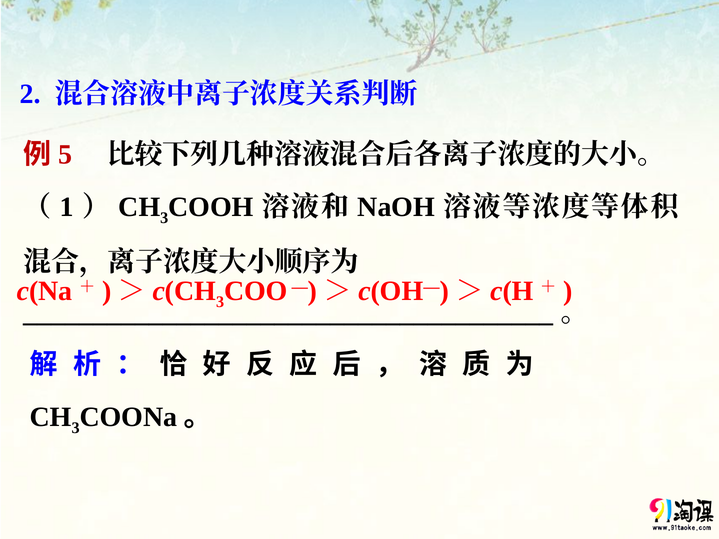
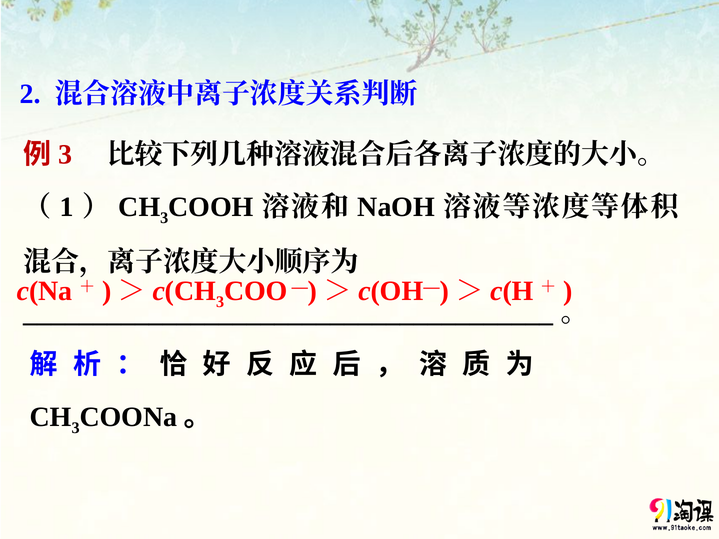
5: 5 -> 3 (65, 154)
